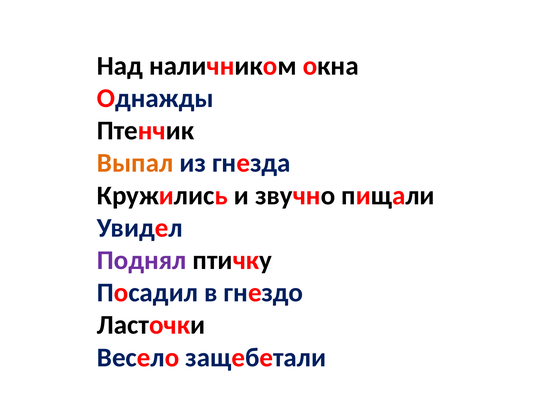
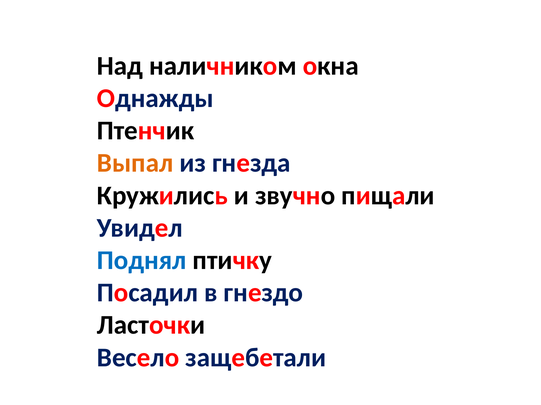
Поднял colour: purple -> blue (142, 261)
